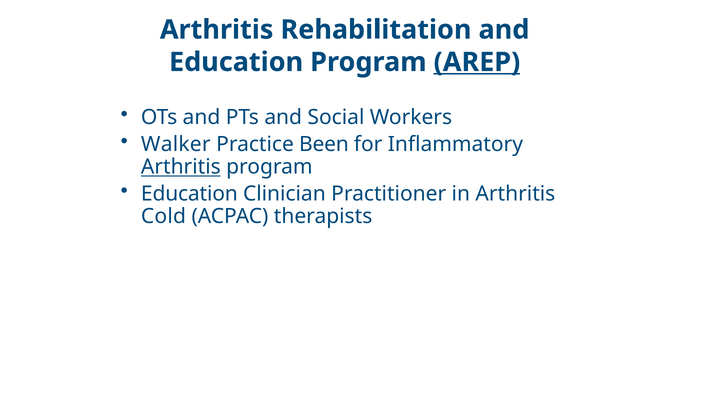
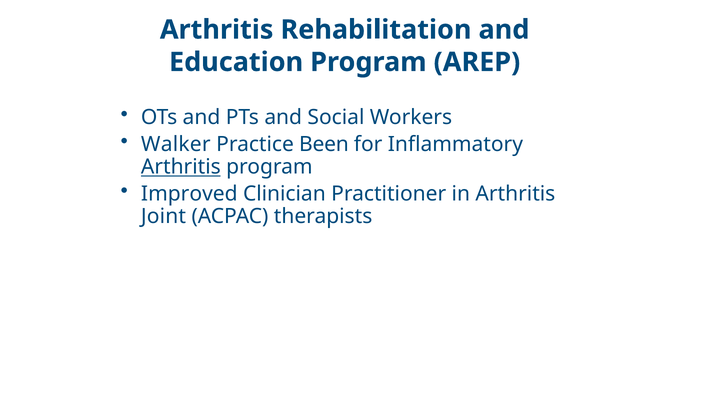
AREP underline: present -> none (477, 62)
Education: Education -> Improved (189, 194)
Cold: Cold -> Joint (164, 217)
